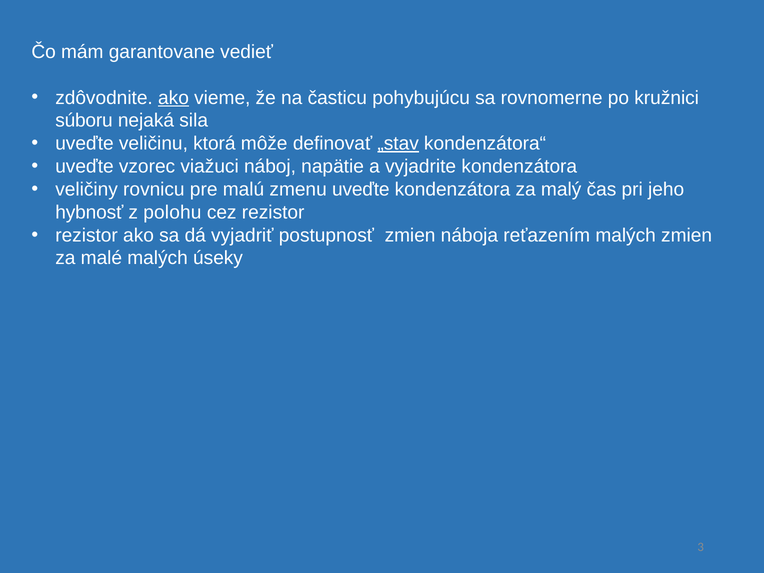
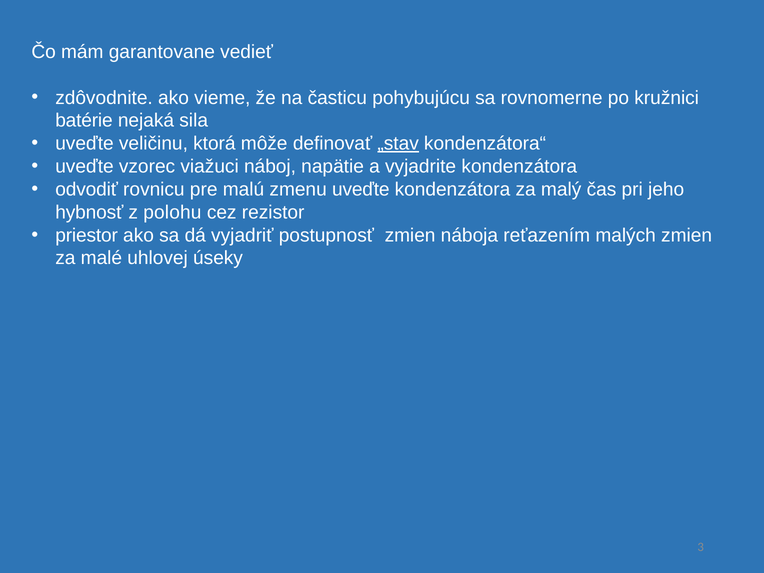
ako underline: present -> none (173, 98)
súboru: súboru -> batérie (84, 121)
veličiny: veličiny -> odvodiť (87, 189)
rezistor: rezistor -> priestor (87, 235)
malé malých: malých -> uhlovej (158, 258)
